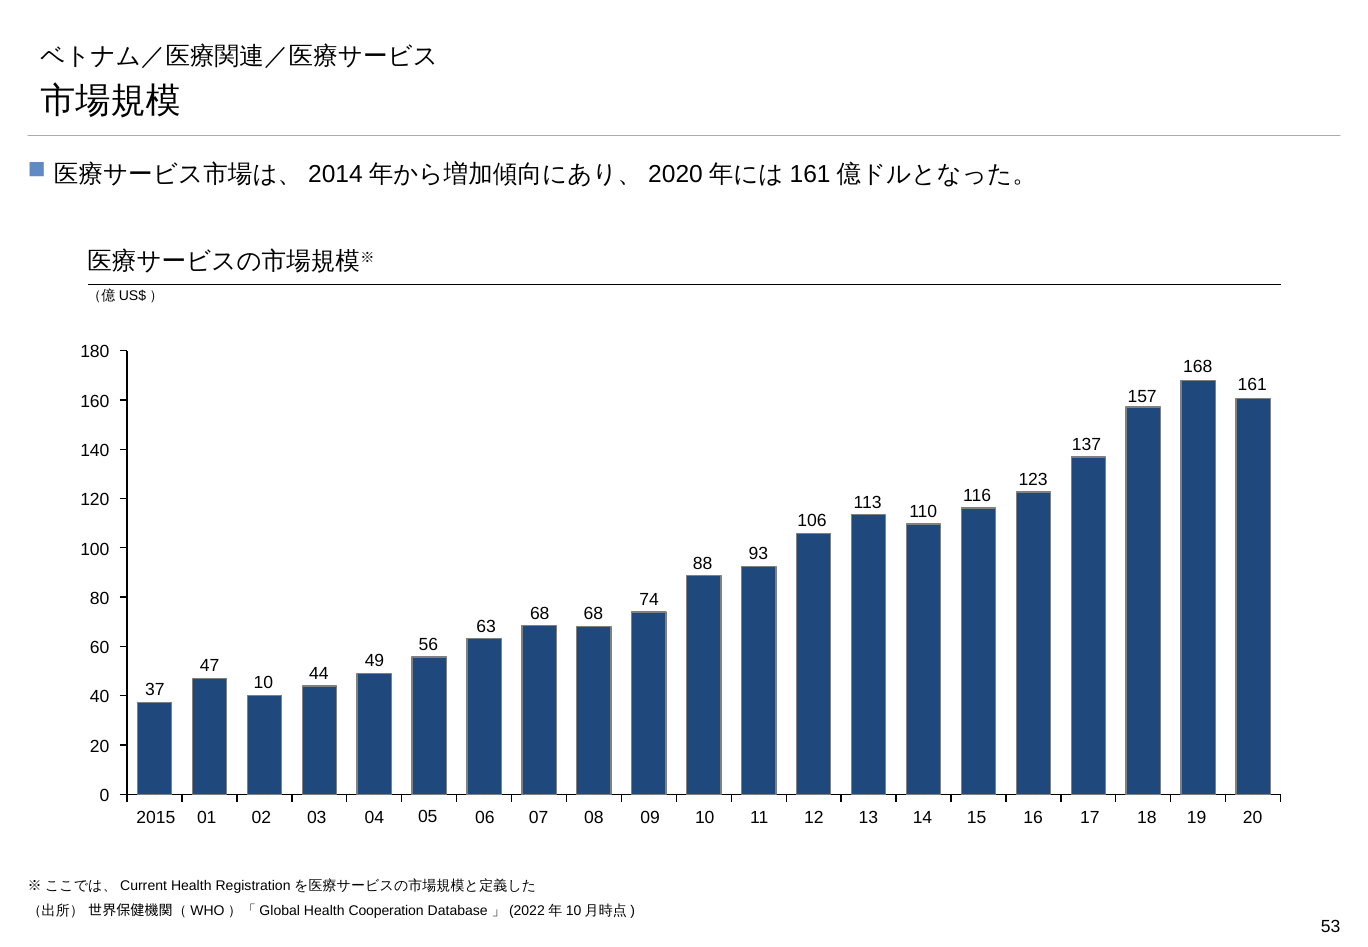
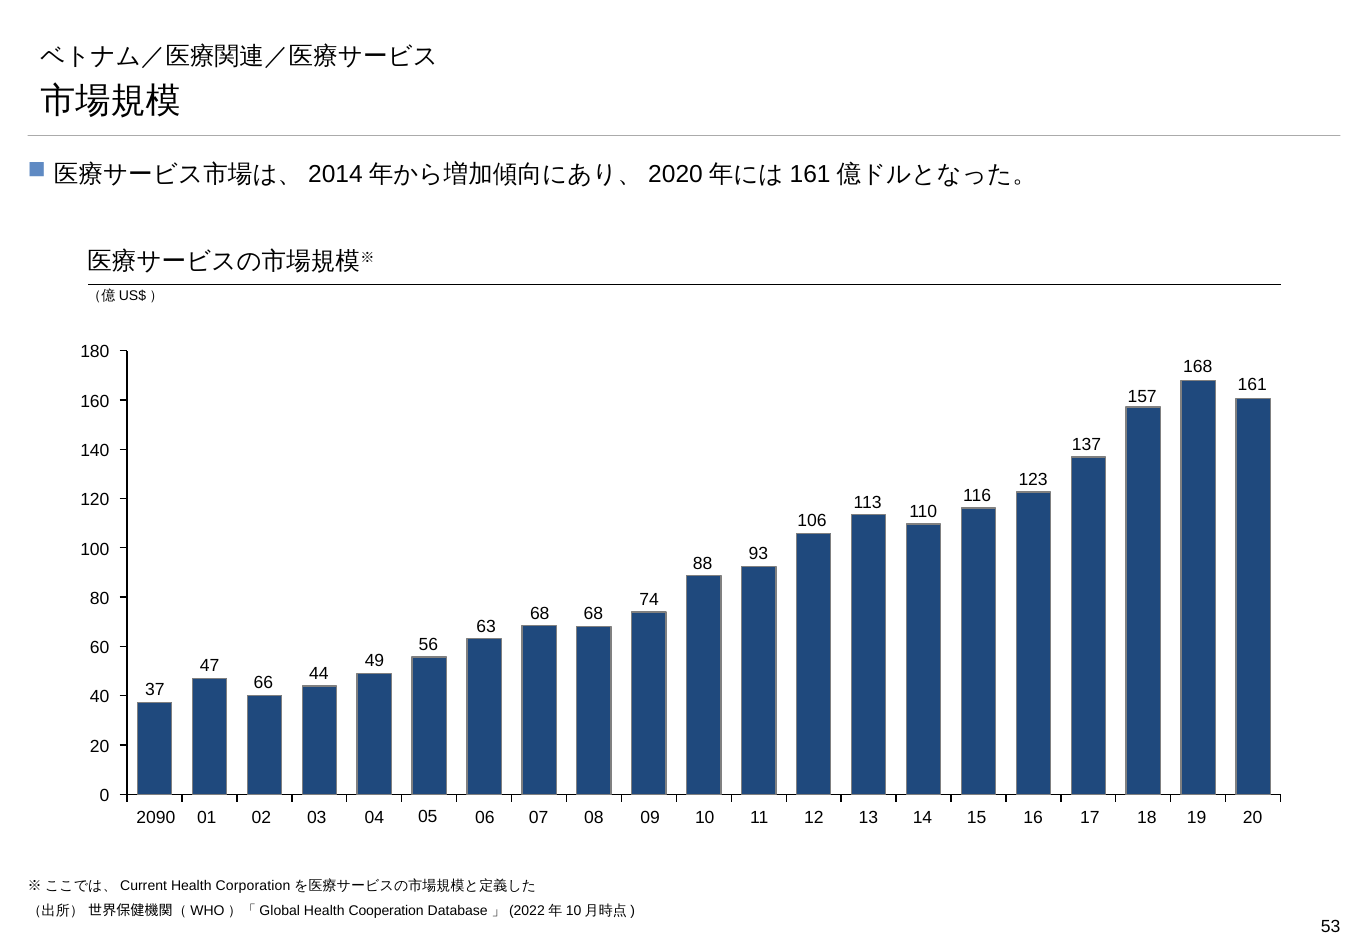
37 10: 10 -> 66 (263, 683)
2015: 2015 -> 2090 (156, 818)
Registration: Registration -> Corporation (253, 886)
